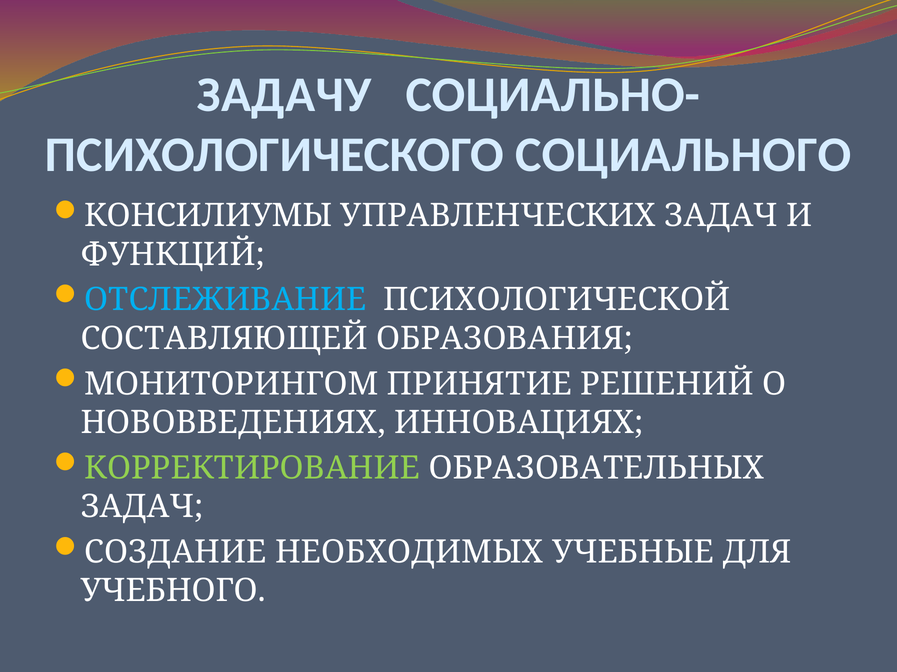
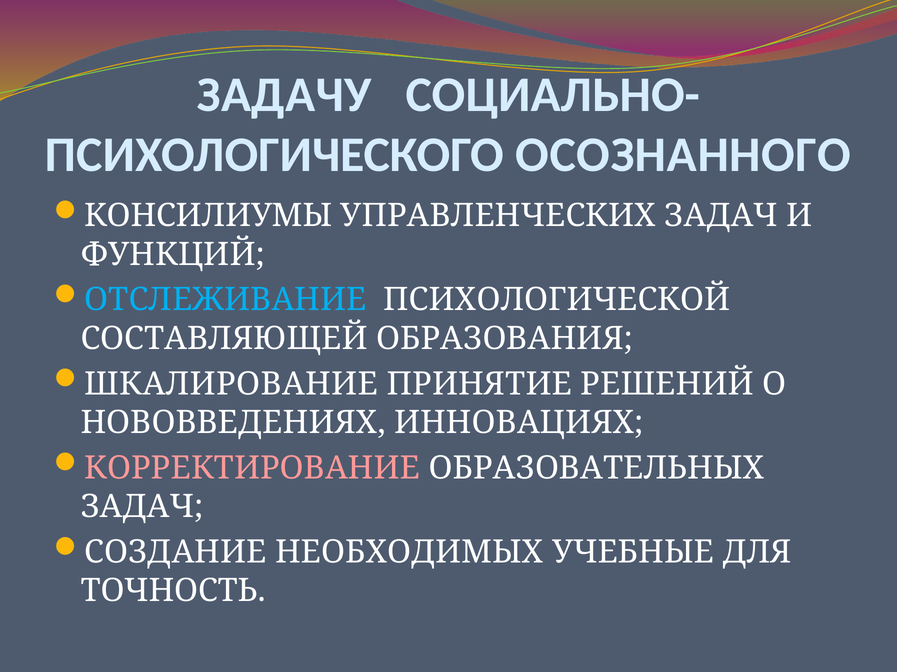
СОЦИАЛЬНОГО: СОЦИАЛЬНОГО -> ОСОЗНАННОГО (683, 155)
МОНИТОРИНГОМ: МОНИТОРИНГОМ -> ШКАЛИРОВАНИЕ (231, 384)
КОРРЕКТИРОВАНИЕ colour: light green -> pink (252, 468)
УЧЕБНОГО: УЧЕБНОГО -> ТОЧНОСТЬ (173, 591)
